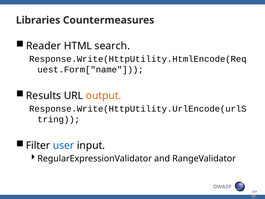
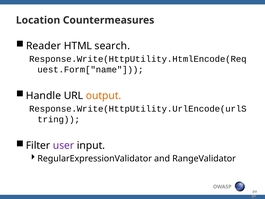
Libraries: Libraries -> Location (38, 20)
Results: Results -> Handle (43, 96)
user colour: blue -> purple (64, 145)
